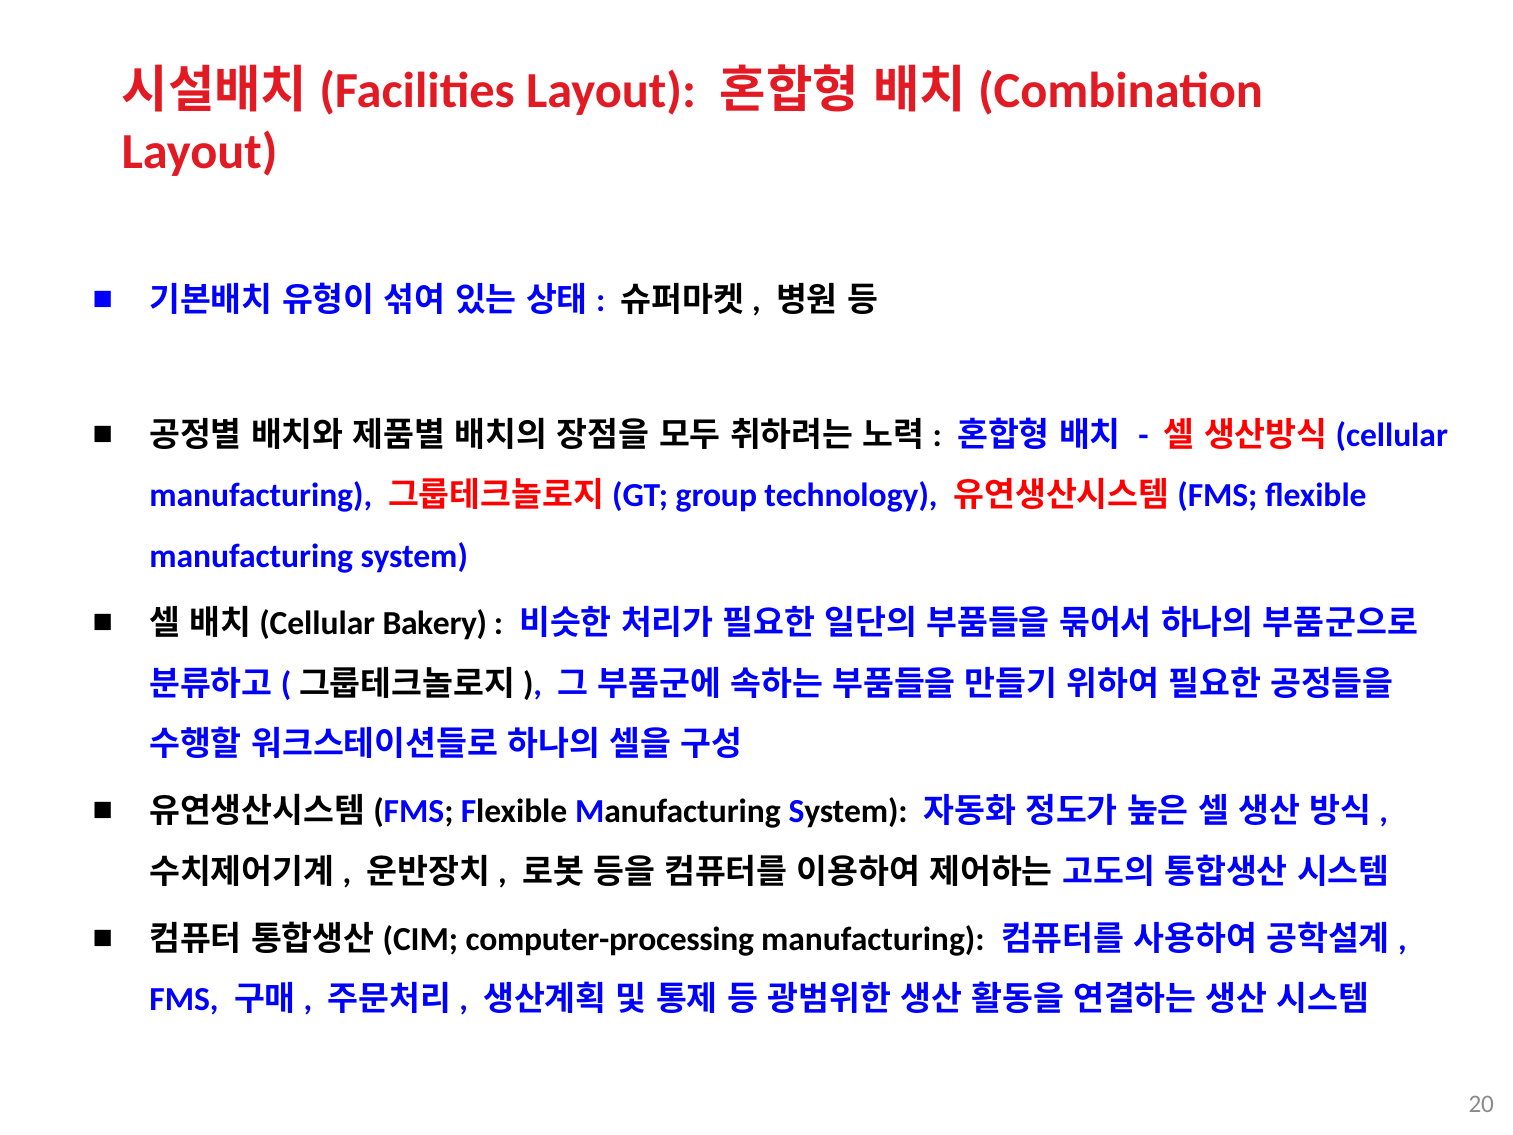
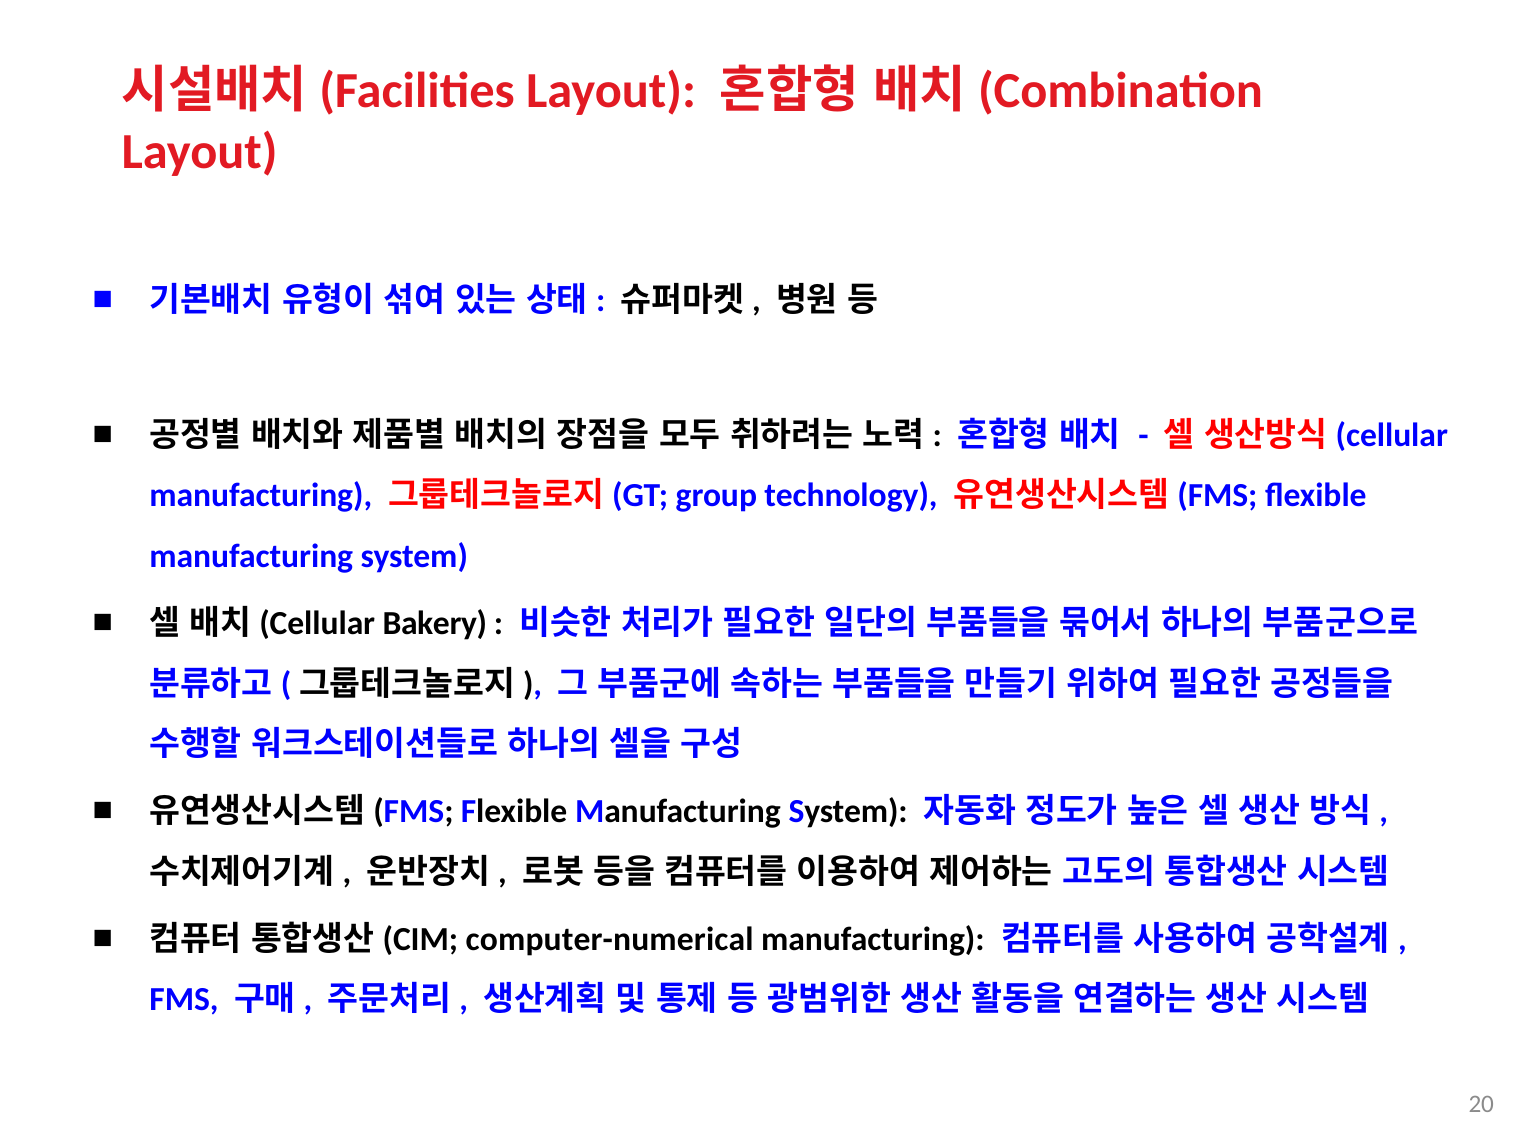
computer-processing: computer-processing -> computer-numerical (610, 939)
